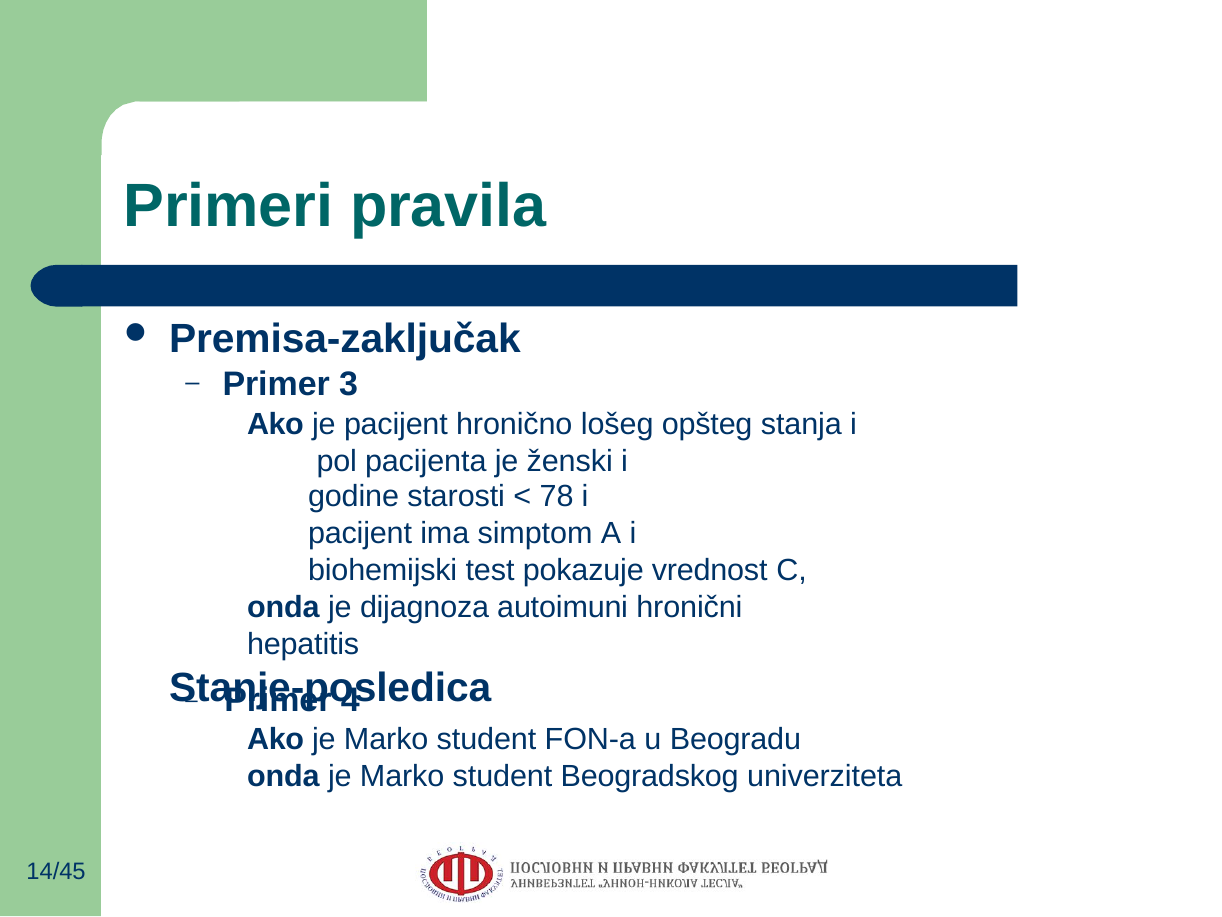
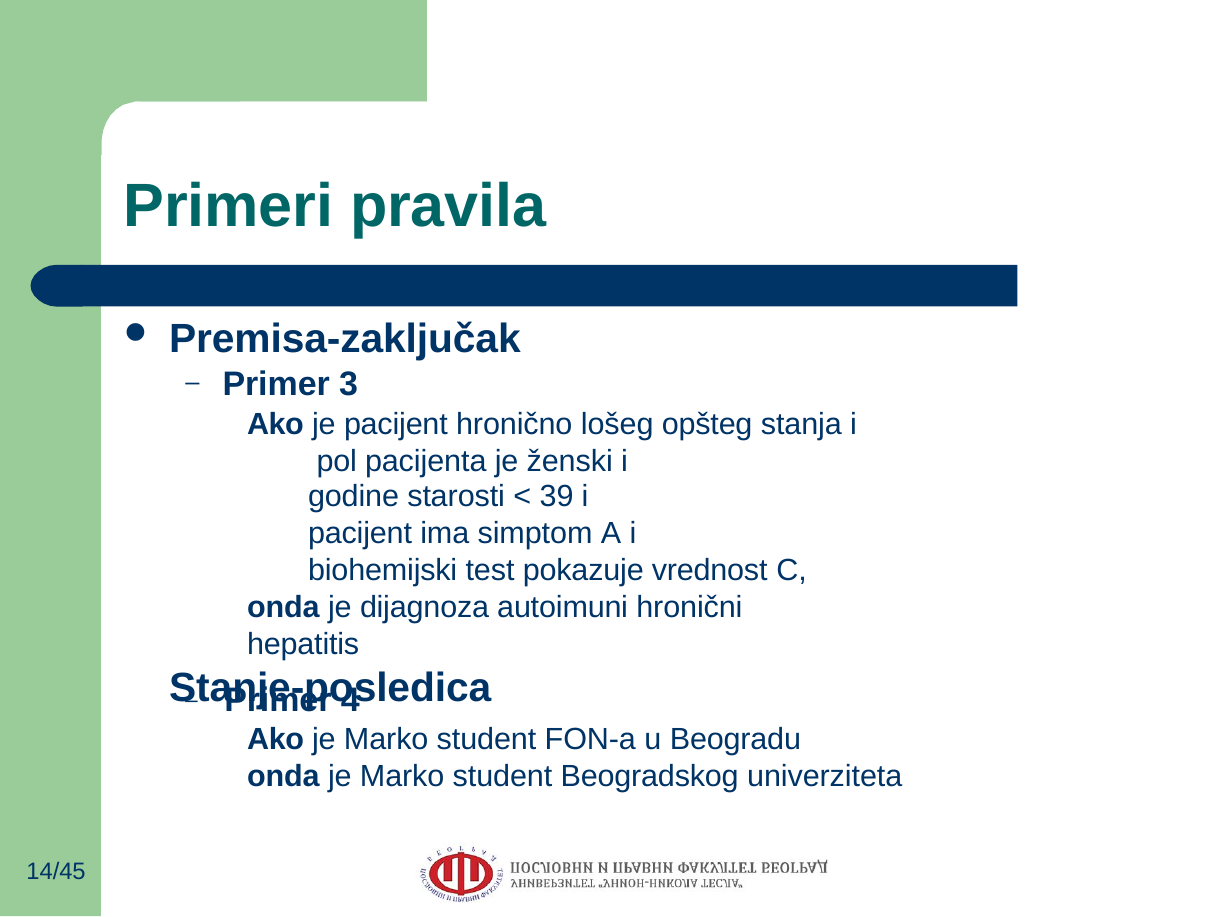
78: 78 -> 39 (557, 496)
